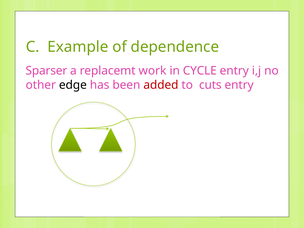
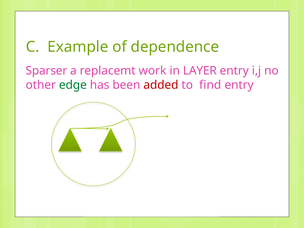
CYCLE: CYCLE -> LAYER (200, 71)
edge colour: black -> green (73, 85)
cuts: cuts -> find (210, 85)
